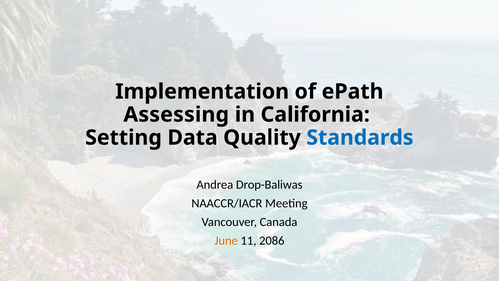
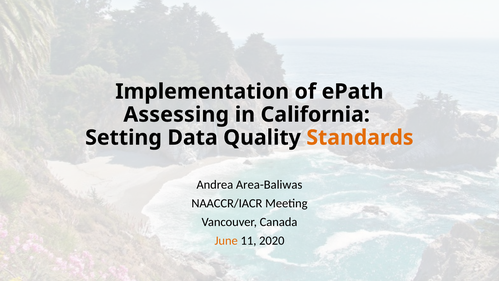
Standards colour: blue -> orange (360, 137)
Drop-Baliwas: Drop-Baliwas -> Area-Baliwas (269, 184)
2086: 2086 -> 2020 (272, 240)
